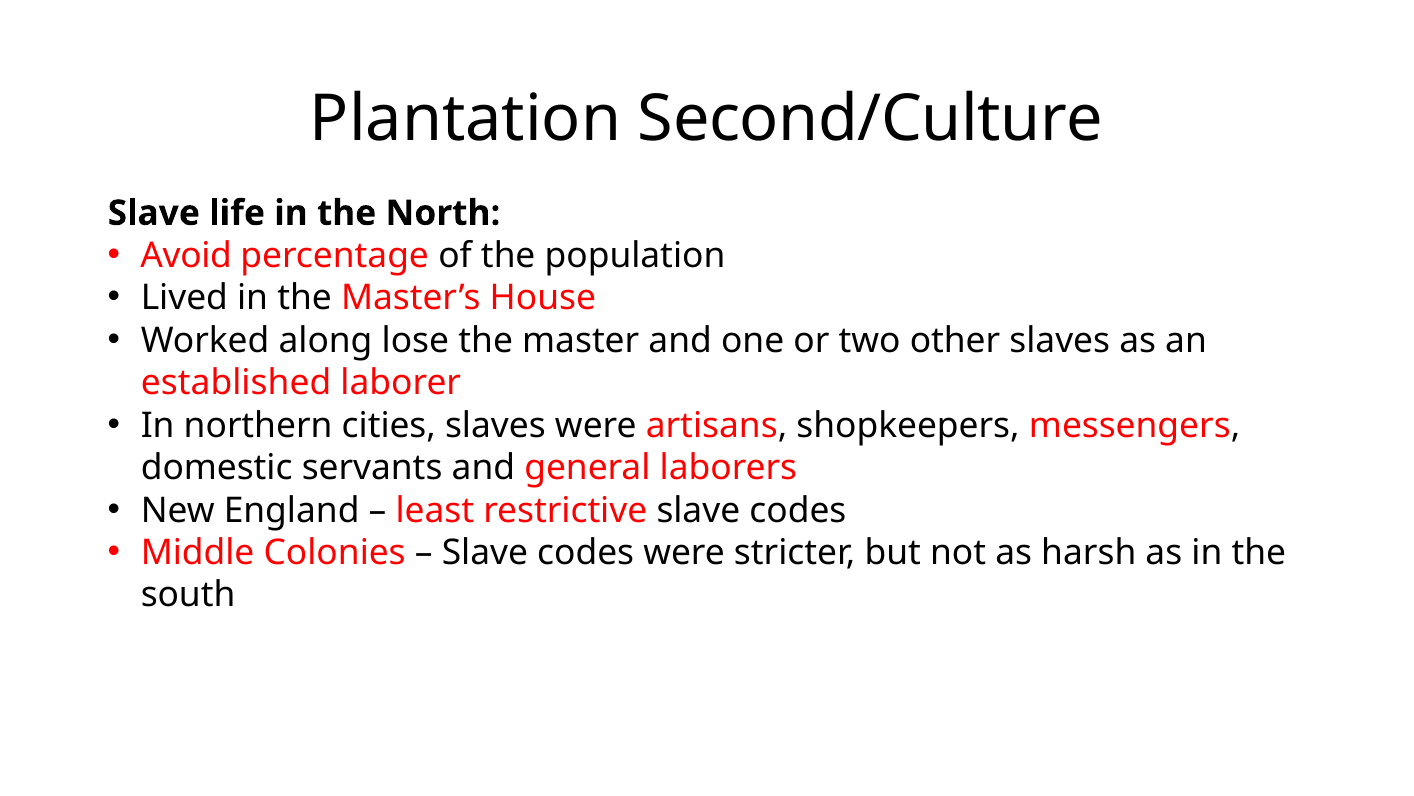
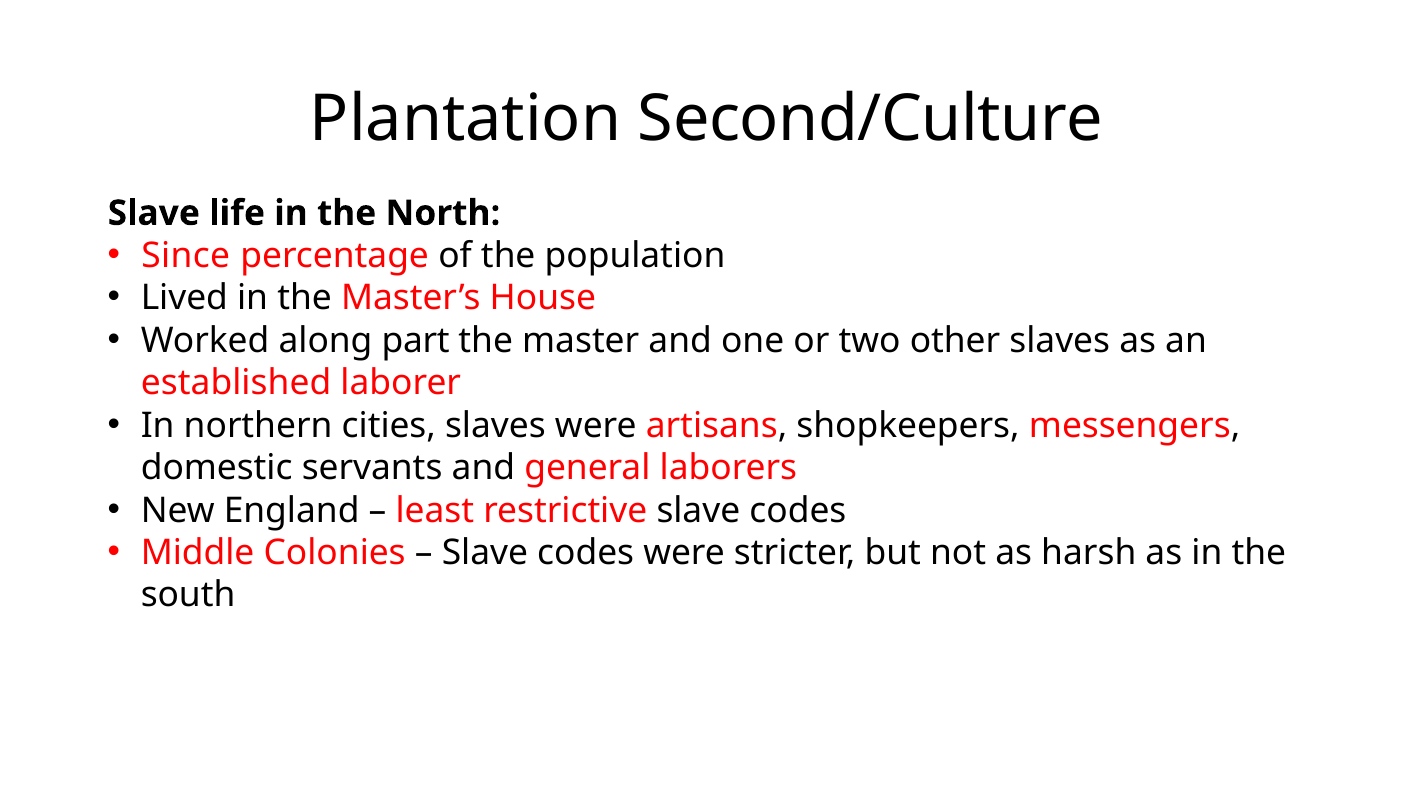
Avoid: Avoid -> Since (186, 255)
lose: lose -> part (416, 340)
